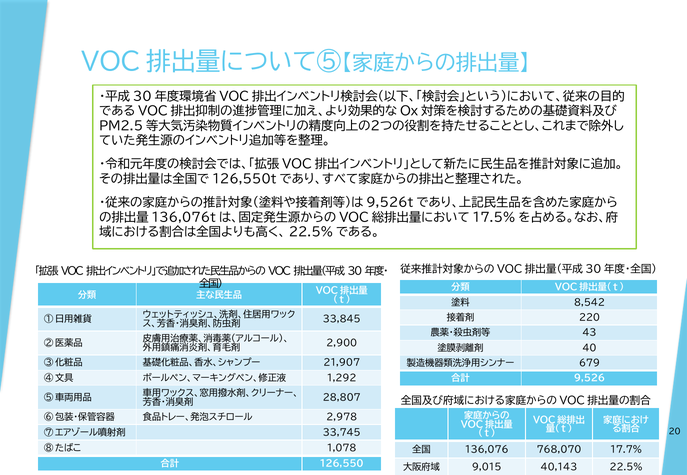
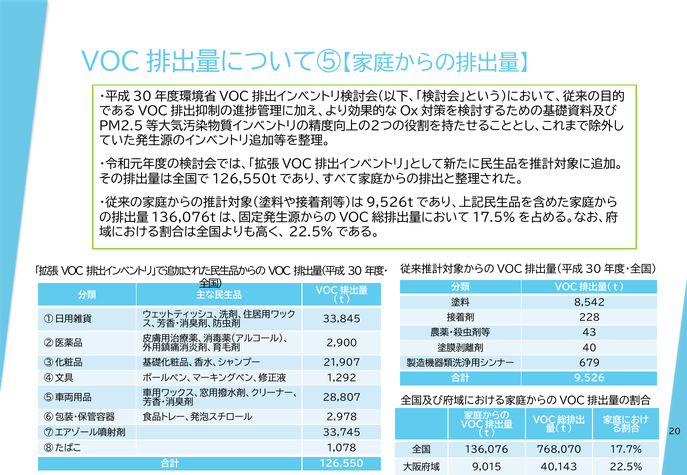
220: 220 -> 228 (590, 318)
